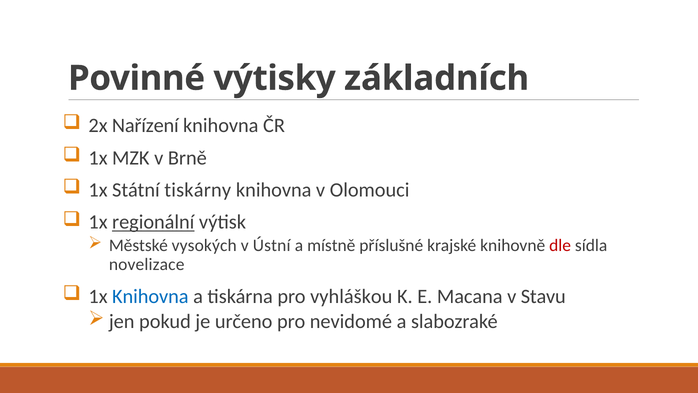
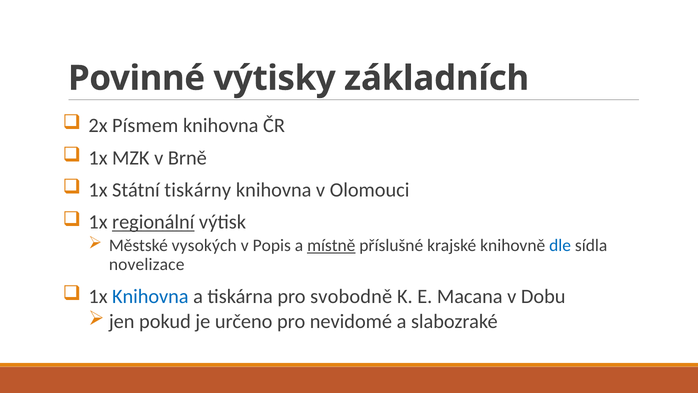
Nařízení: Nařízení -> Písmem (145, 126)
Ústní: Ústní -> Popis (272, 245)
místně underline: none -> present (331, 245)
dle colour: red -> blue (560, 245)
vyhláškou: vyhláškou -> svobodně (351, 296)
Stavu: Stavu -> Dobu (543, 296)
